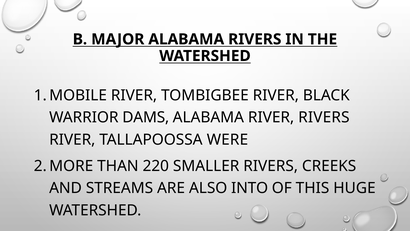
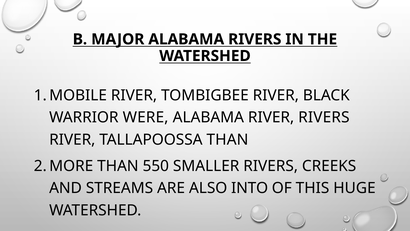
DAMS: DAMS -> WERE (146, 117)
TALLAPOOSSA WERE: WERE -> THAN (227, 139)
220: 220 -> 550 (156, 166)
